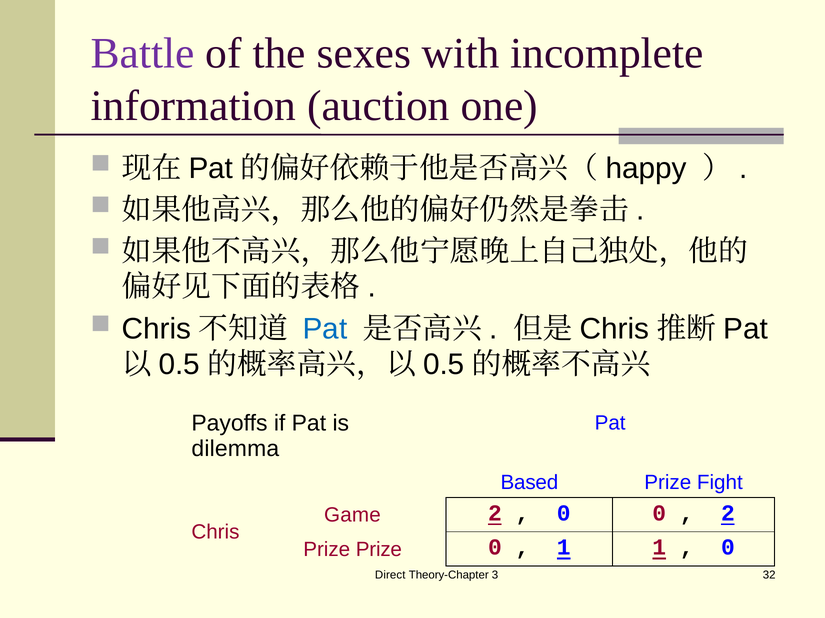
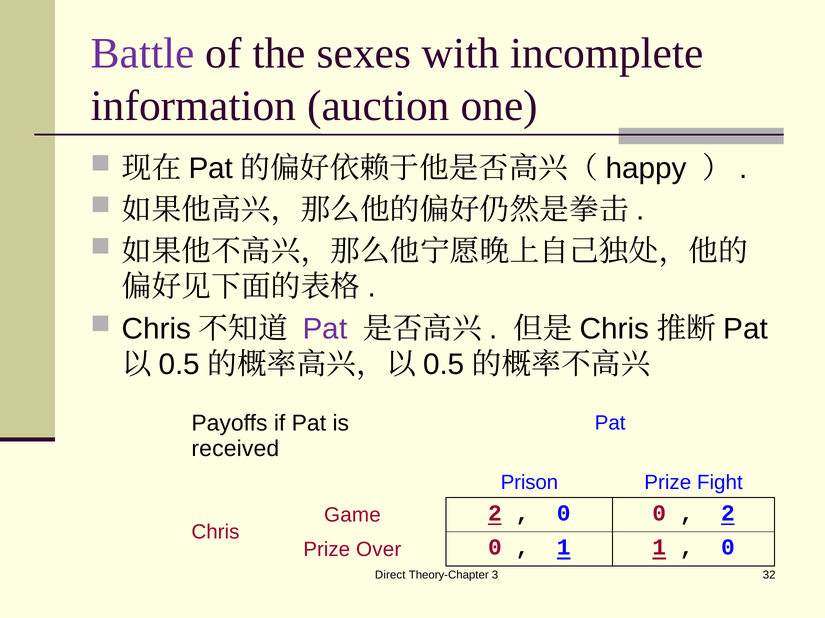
Pat colour: blue -> purple (325, 329)
dilemma: dilemma -> received (235, 449)
Based: Based -> Prison (529, 483)
Prize Prize: Prize -> Over (379, 550)
